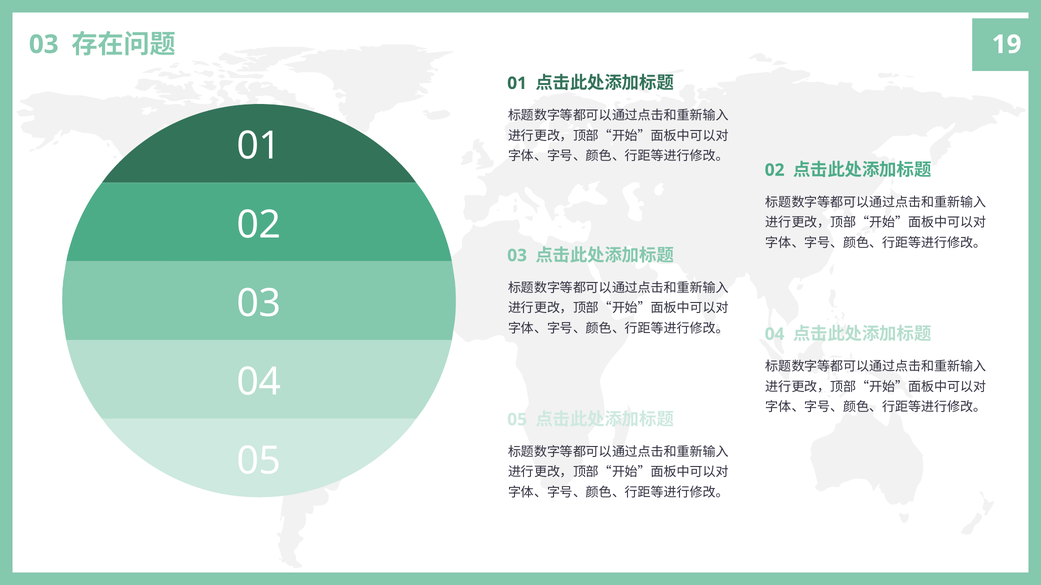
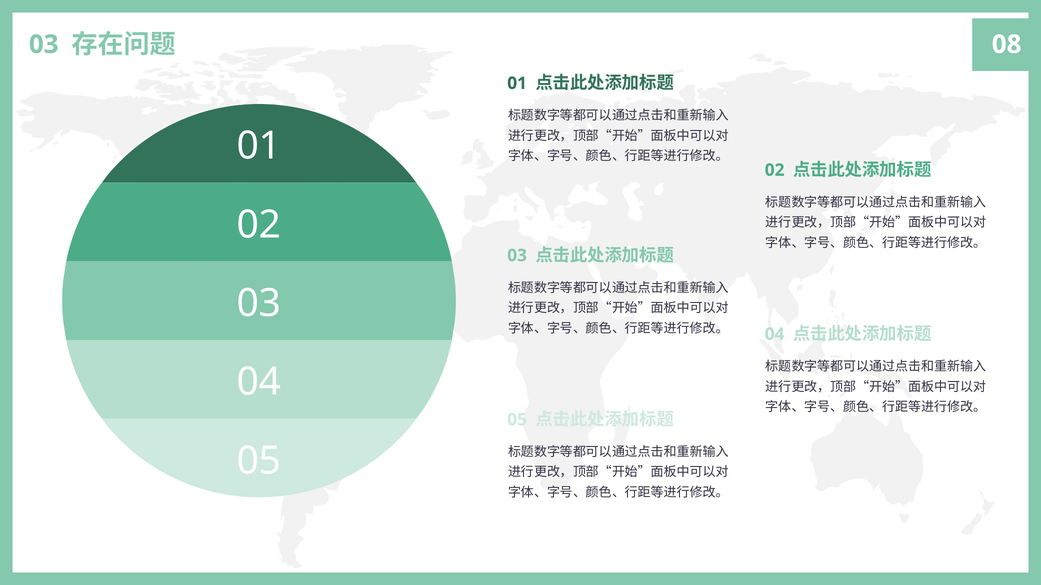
19: 19 -> 08 (1007, 44)
